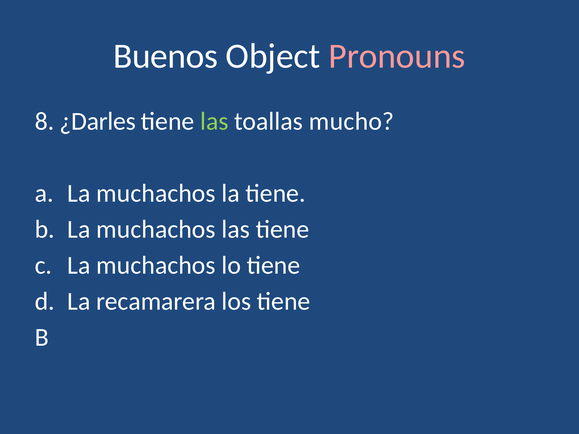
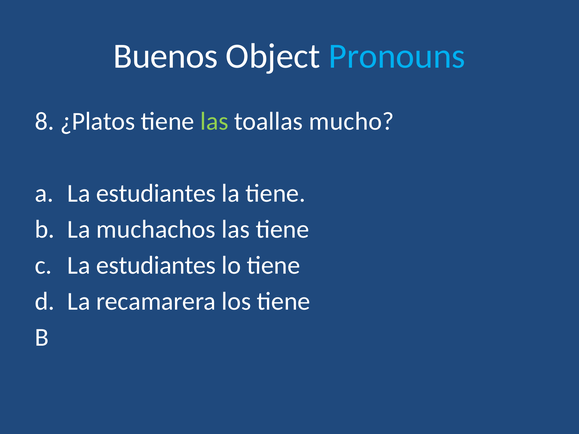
Pronouns colour: pink -> light blue (397, 56)
¿Darles: ¿Darles -> ¿Platos (98, 121)
muchachos: muchachos -> estudiantes (156, 194)
muchachos: muchachos -> estudiantes (156, 266)
